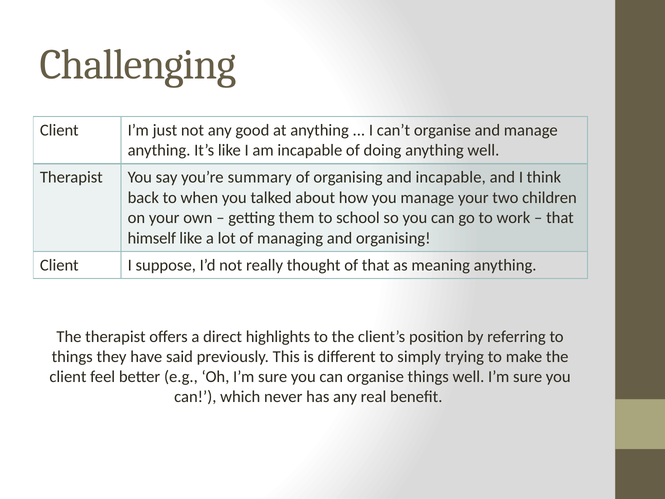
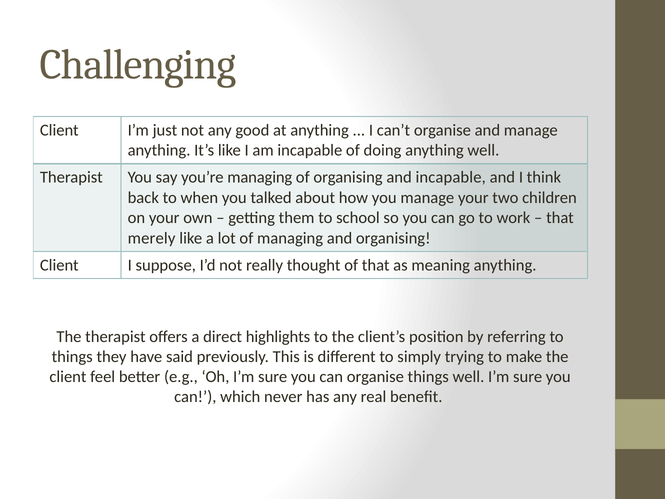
you’re summary: summary -> managing (260, 177)
himself: himself -> merely (152, 238)
